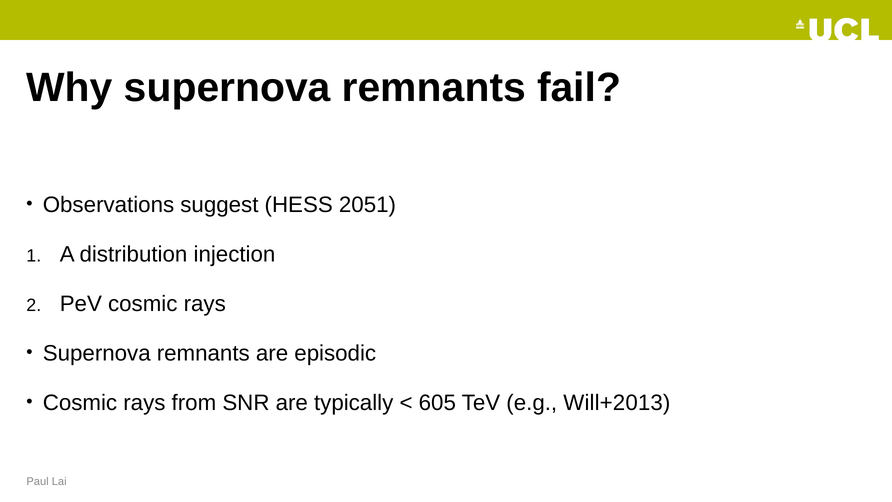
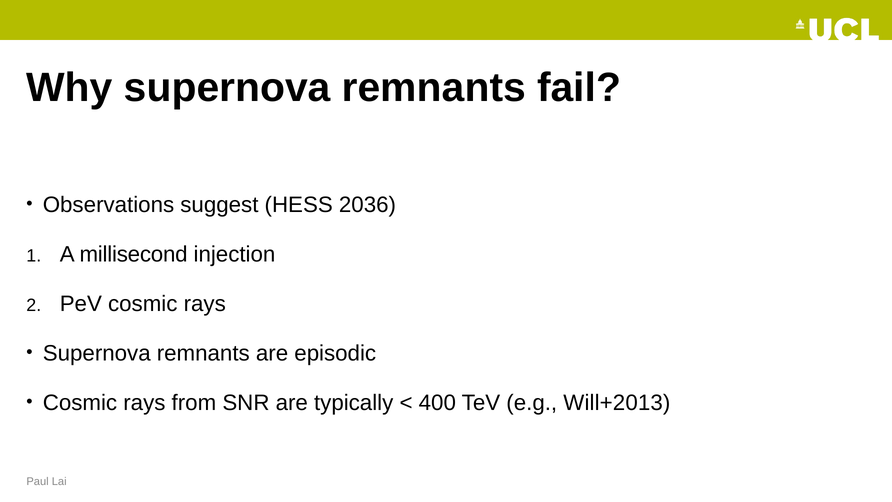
2051: 2051 -> 2036 (367, 205)
distribution: distribution -> millisecond (134, 254)
605: 605 -> 400 (437, 403)
